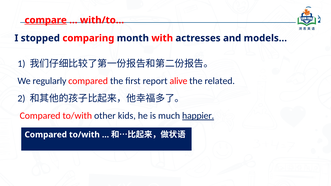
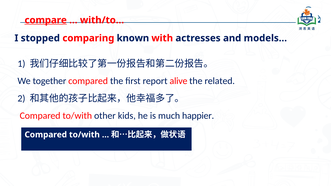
month: month -> known (133, 38)
regularly: regularly -> together (49, 81)
happier underline: present -> none (198, 116)
